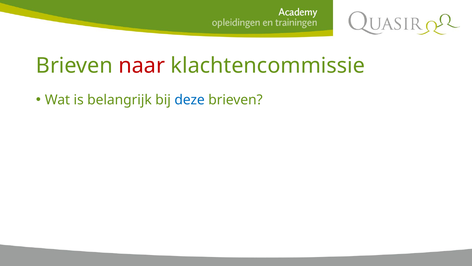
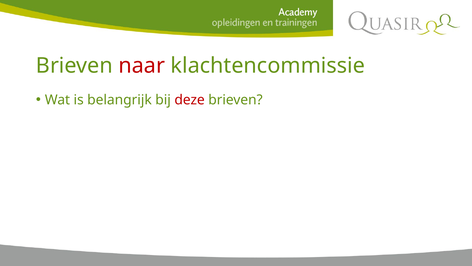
deze colour: blue -> red (190, 100)
